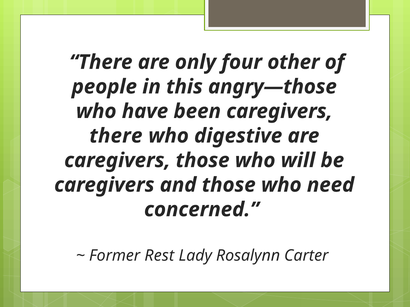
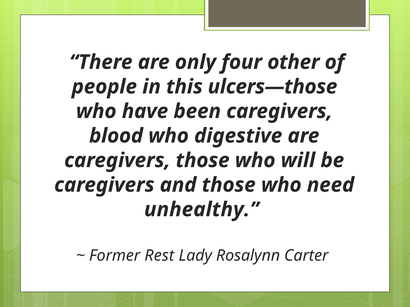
angry—those: angry—those -> ulcers—those (273, 87)
there: there -> blood (116, 136)
concerned: concerned -> unhealthy (201, 210)
